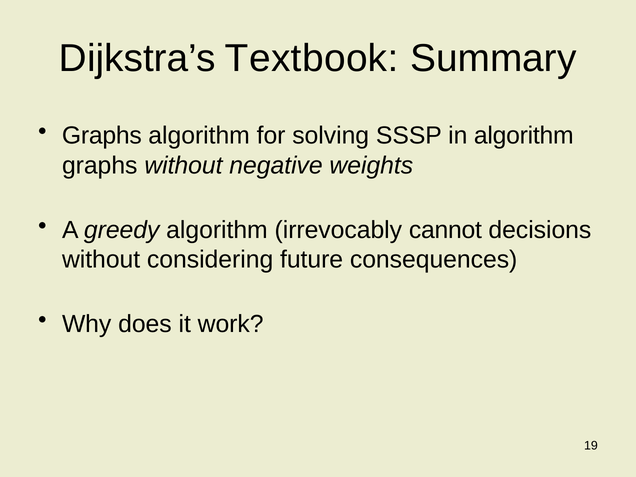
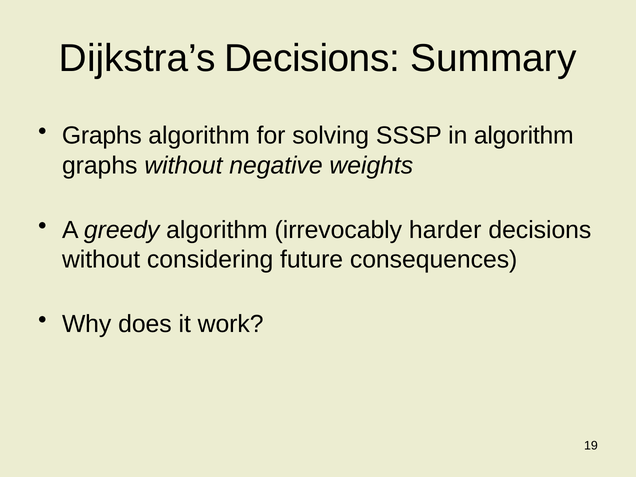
Dijkstra’s Textbook: Textbook -> Decisions (312, 59)
cannot: cannot -> harder (445, 230)
